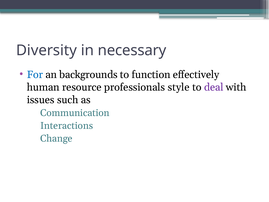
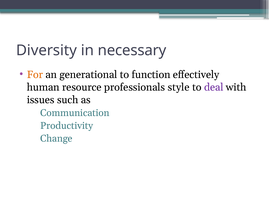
For colour: blue -> orange (35, 75)
backgrounds: backgrounds -> generational (88, 75)
Interactions: Interactions -> Productivity (67, 126)
